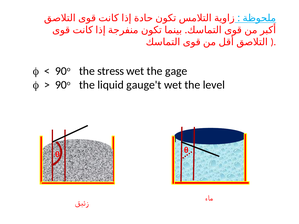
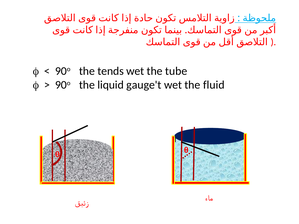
stress: stress -> tends (111, 71)
gage: gage -> tube (176, 71)
level: level -> fluid (214, 85)
